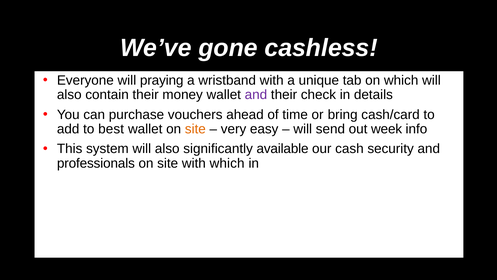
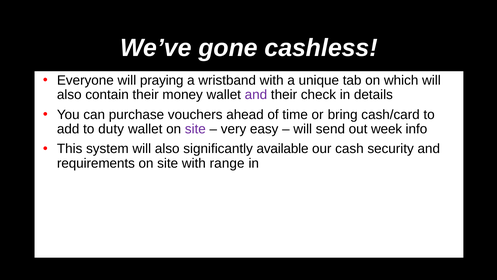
best: best -> duty (111, 129)
site colour: orange -> purple (195, 129)
professionals: professionals -> requirements (96, 163)
with which: which -> range (227, 163)
